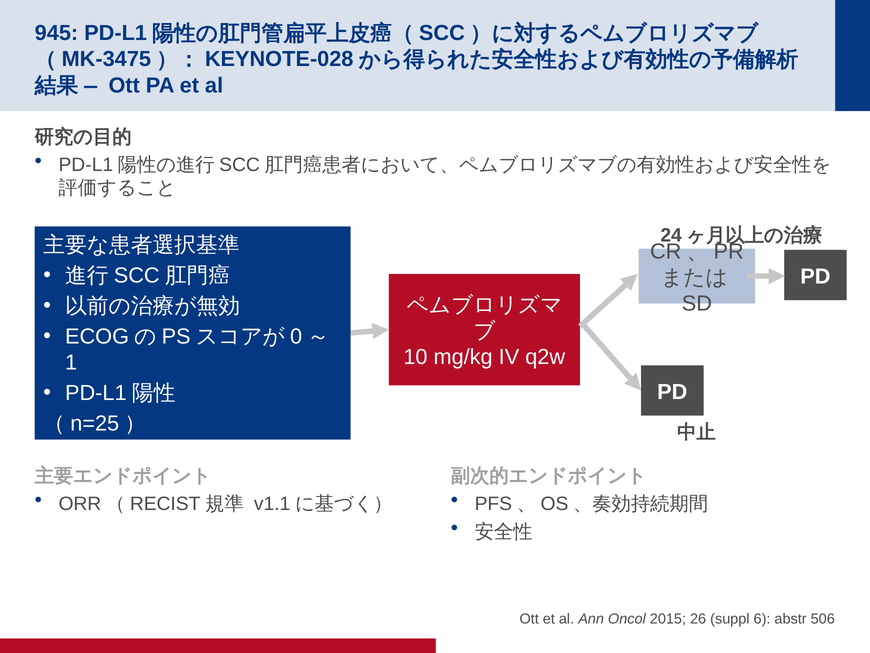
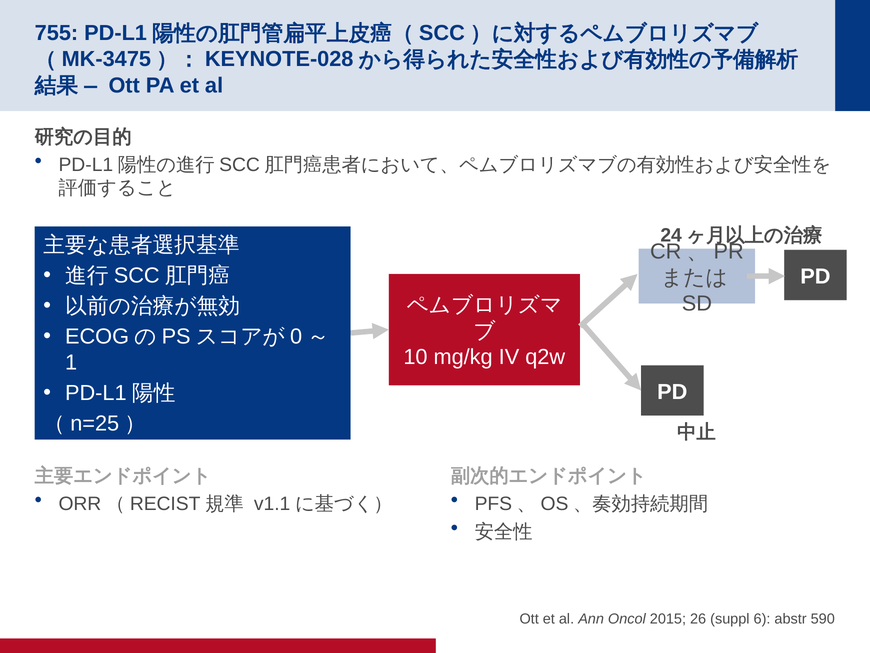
945: 945 -> 755 (56, 33)
506: 506 -> 590 (823, 619)
